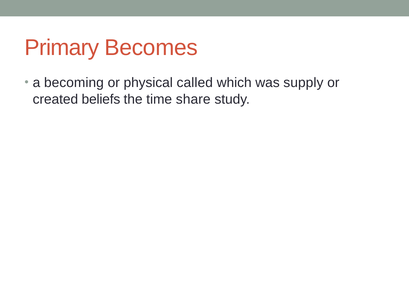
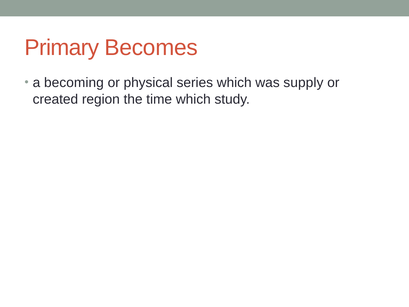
called: called -> series (195, 83)
beliefs: beliefs -> region (101, 99)
time share: share -> which (193, 99)
